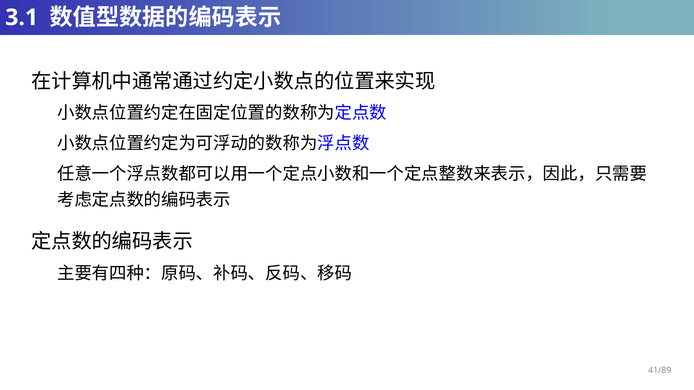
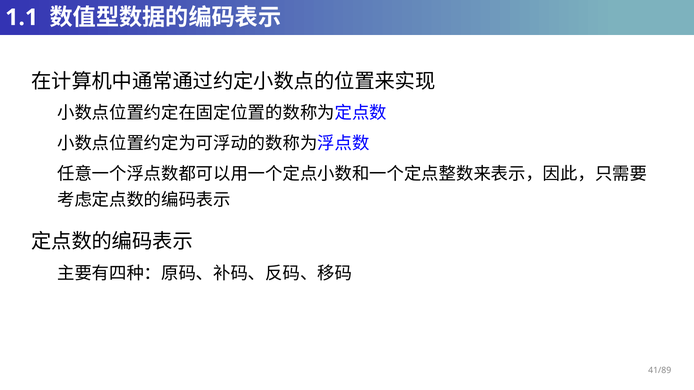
3.1: 3.1 -> 1.1 (22, 17)
